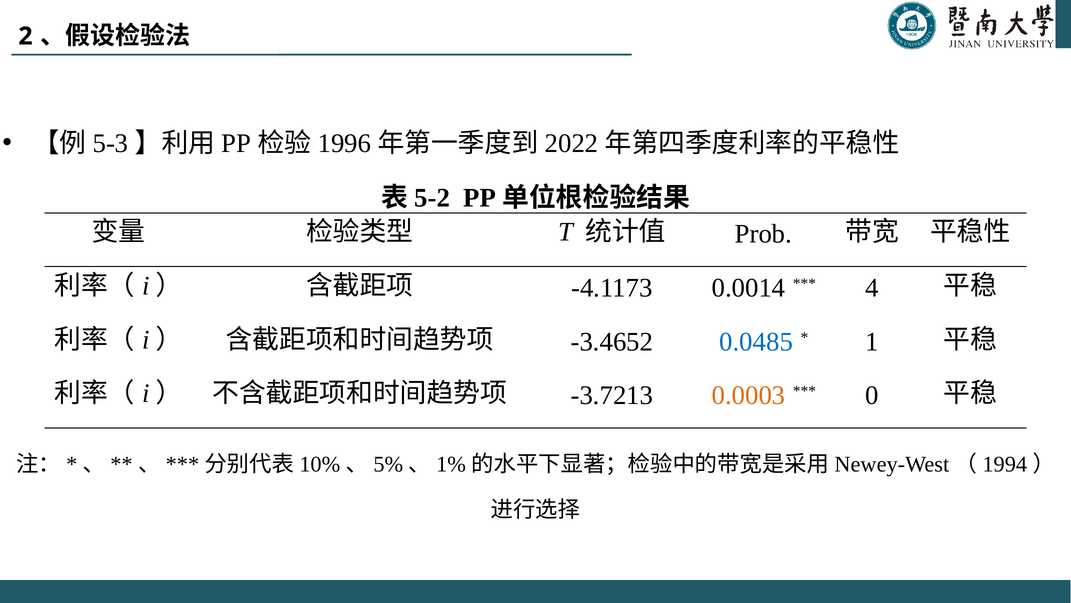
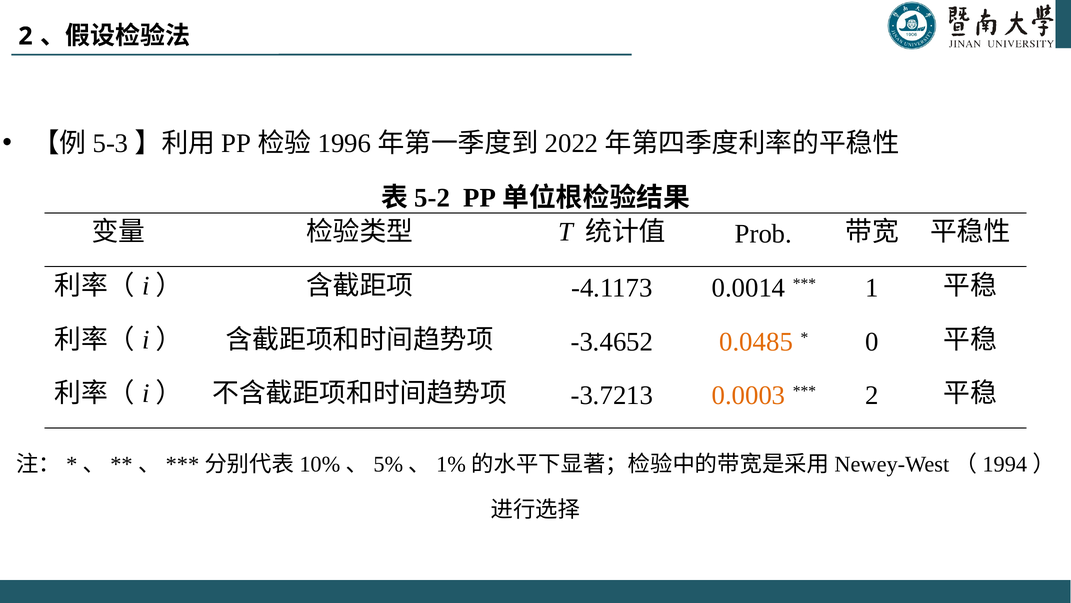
4: 4 -> 1 (872, 288)
0.0485 colour: blue -> orange (756, 342)
1: 1 -> 0 (872, 342)
0: 0 -> 2 (872, 395)
